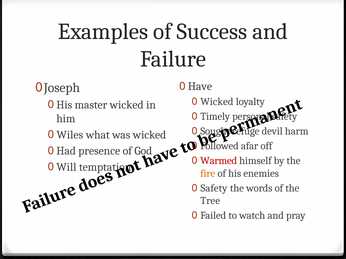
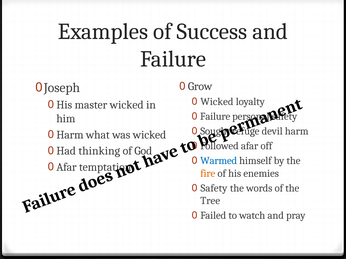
Have: Have -> Grow (200, 87)
Timely: Timely -> Failure (215, 117)
Wiles: Wiles -> Harm (70, 135)
presence: presence -> thinking (99, 151)
Warmed colour: red -> blue (219, 161)
Will: Will -> Afar (66, 167)
